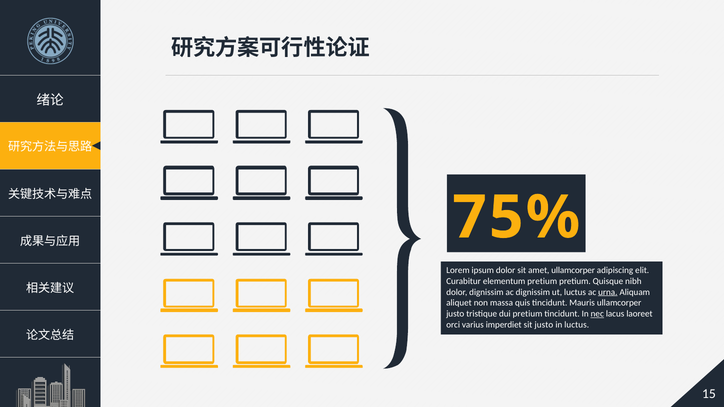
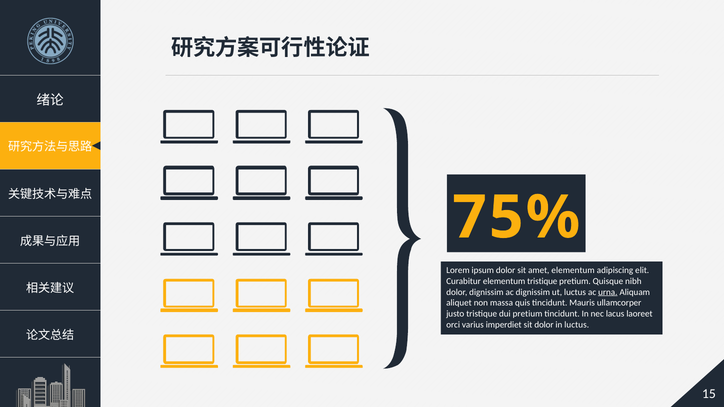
amet ullamcorper: ullamcorper -> elementum (573, 270)
elementum pretium: pretium -> tristique (542, 281)
nec underline: present -> none (597, 314)
sit justo: justo -> dolor (544, 325)
